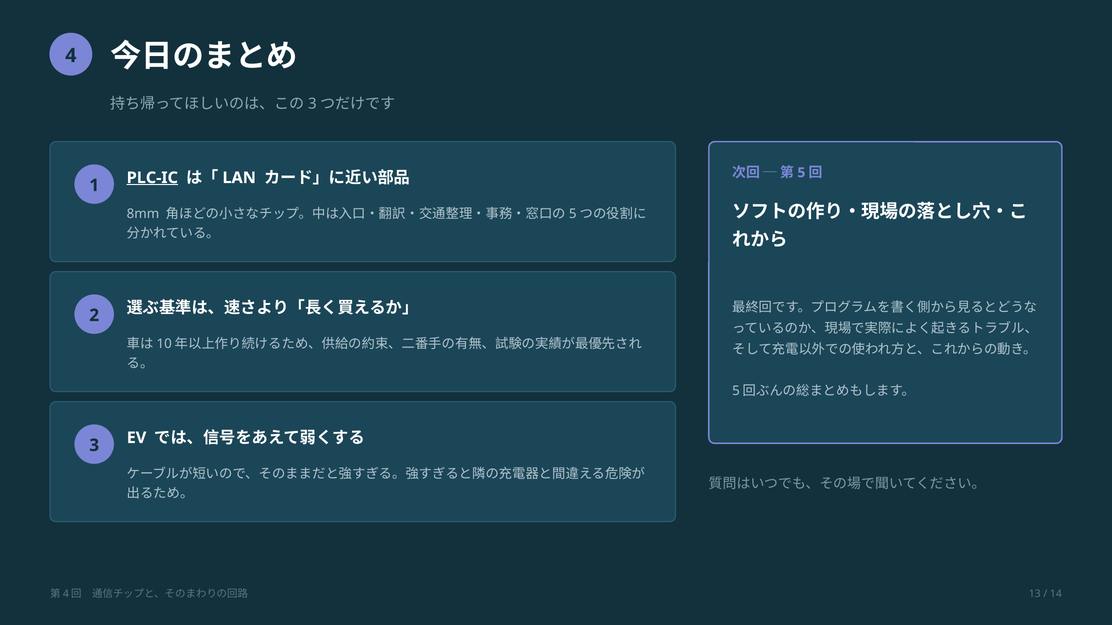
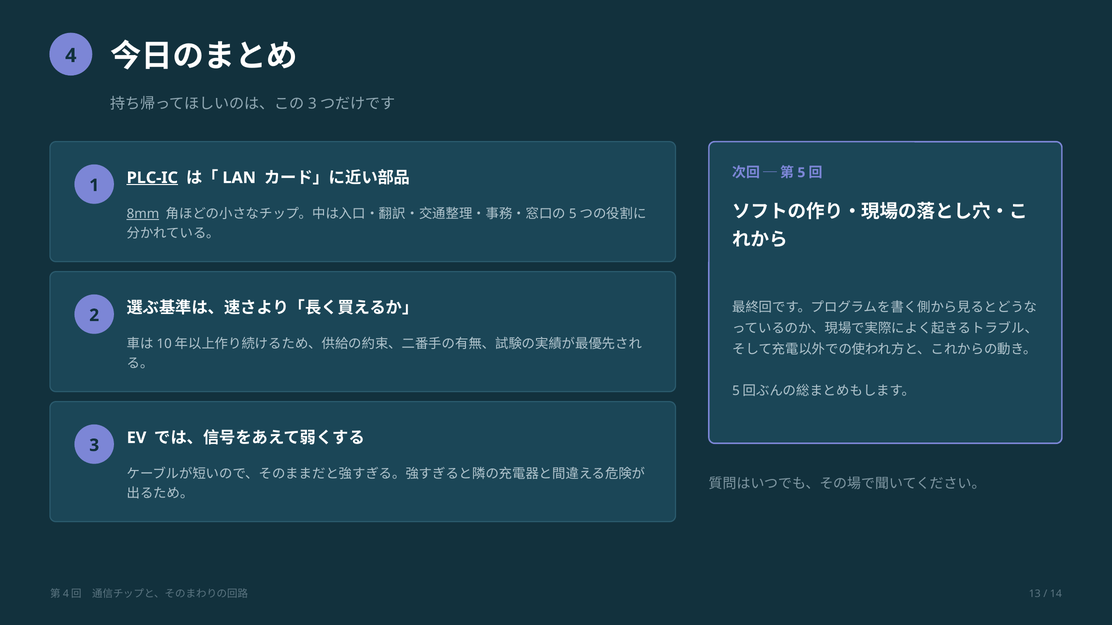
8mm underline: none -> present (143, 214)
